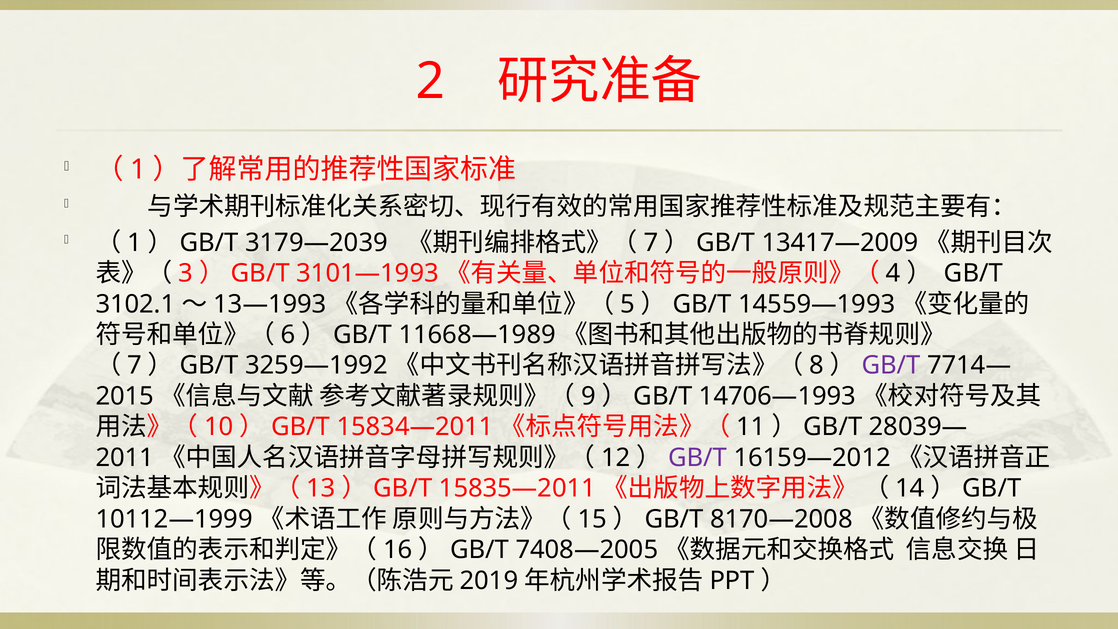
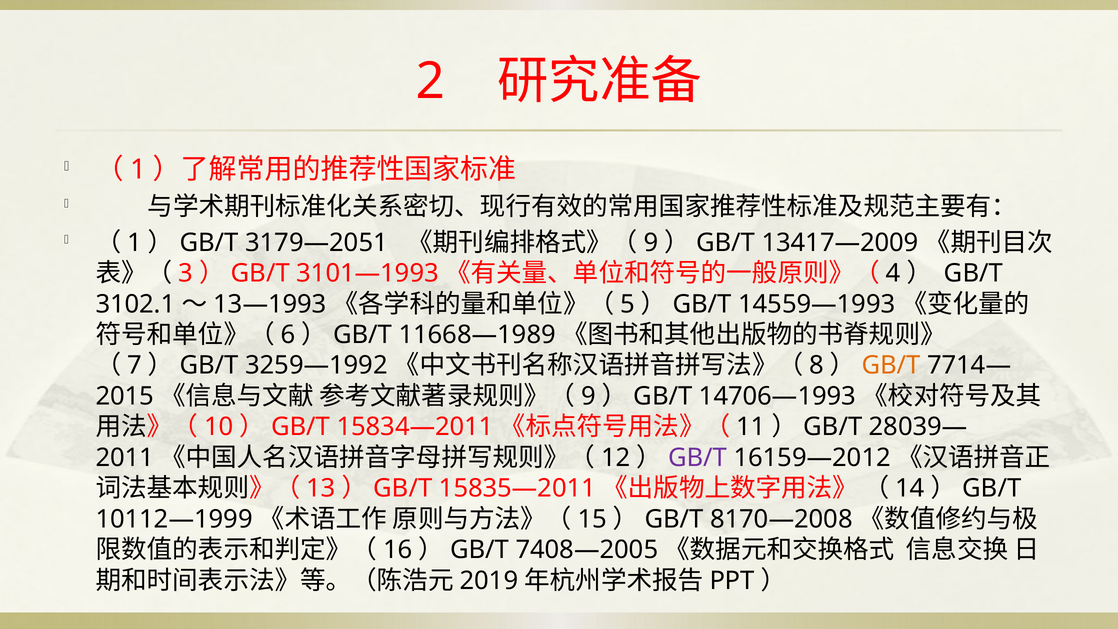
3179—2039: 3179—2039 -> 3179—2051 (316, 243)
7: 7 -> 9 (651, 243)
GB/T colour: purple -> orange (891, 365)
